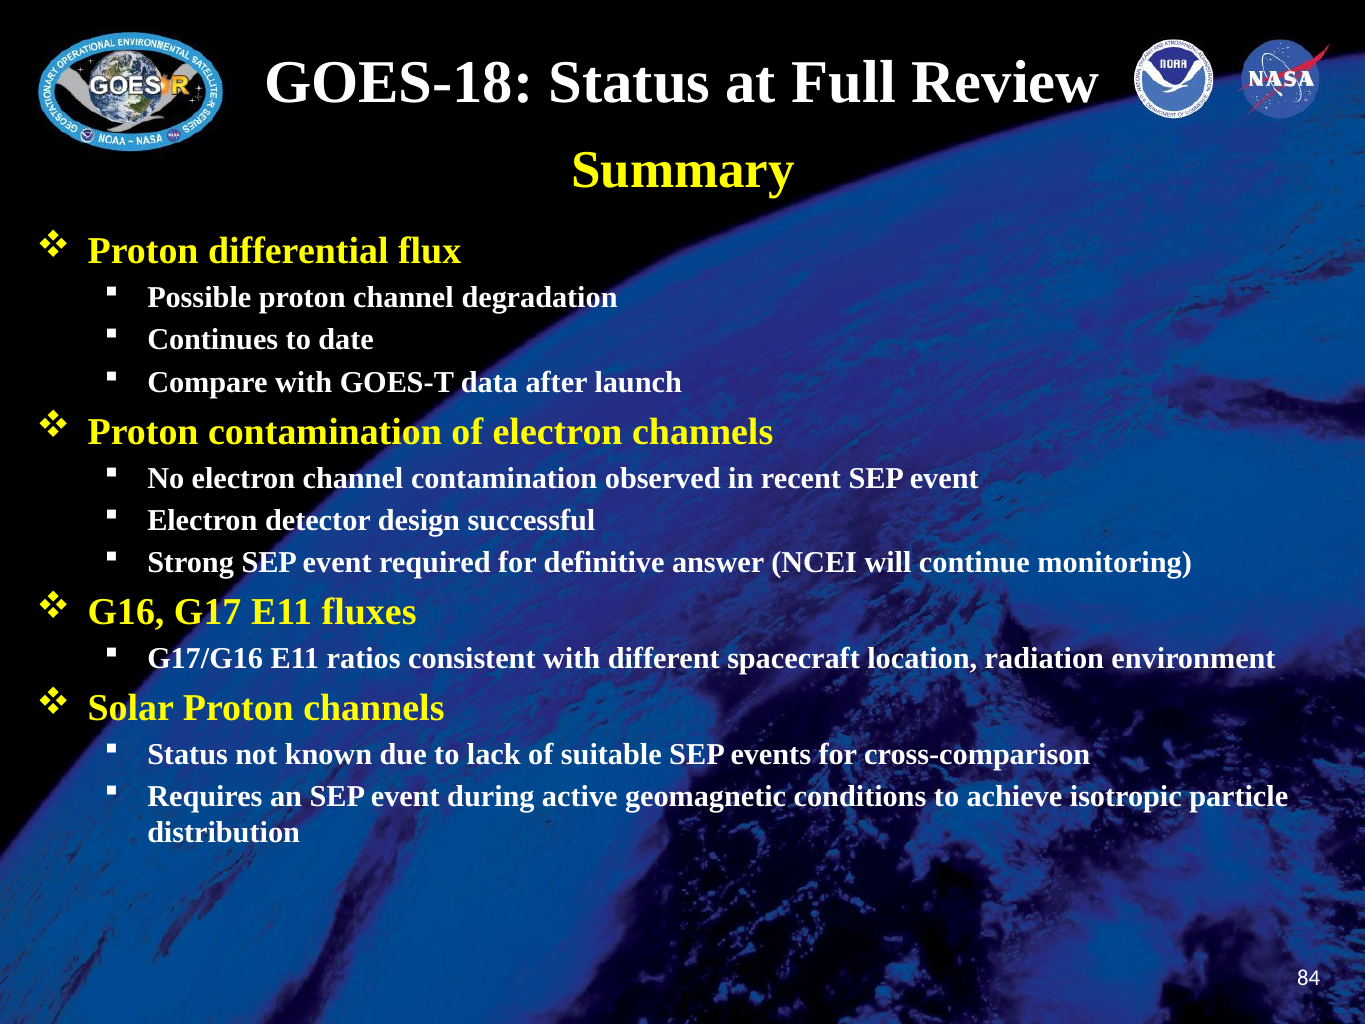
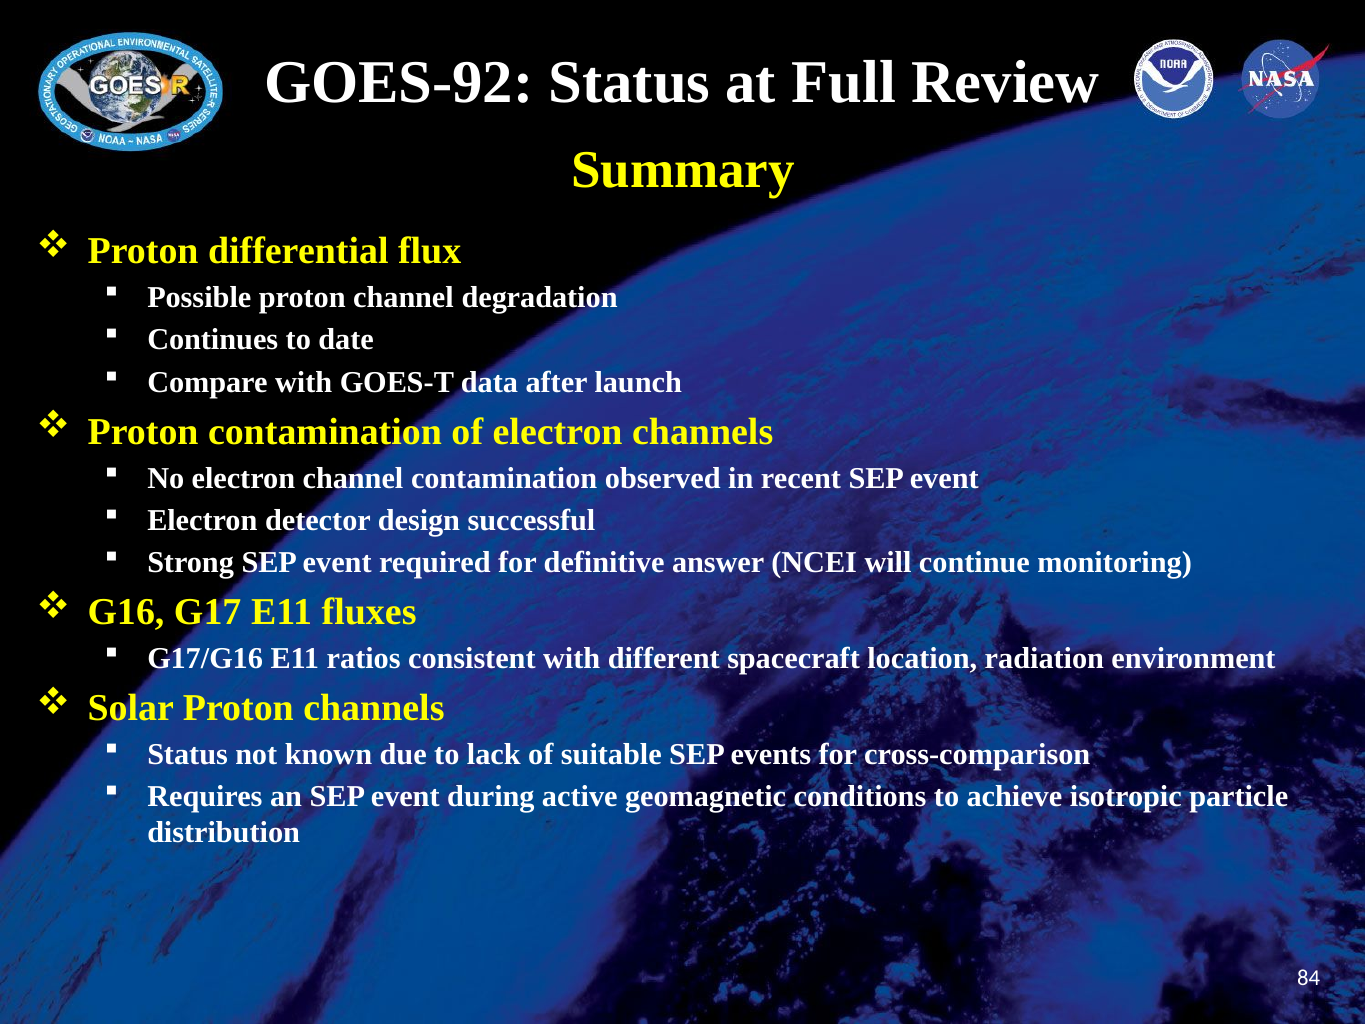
GOES-18: GOES-18 -> GOES-92 (399, 82)
